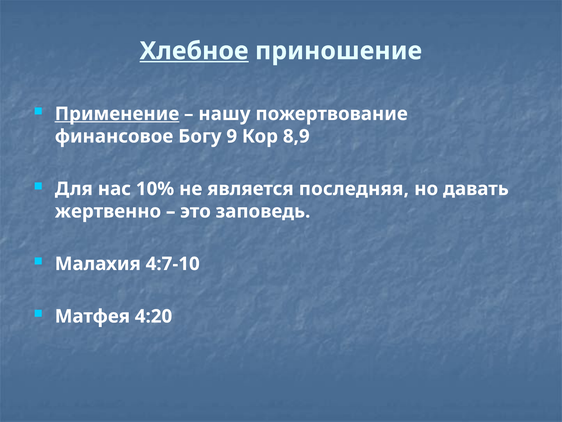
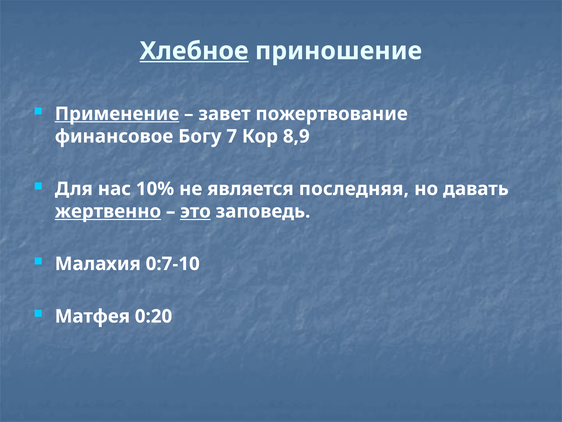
нашу: нашу -> завет (224, 114)
9: 9 -> 7 (232, 136)
жертвенно underline: none -> present (108, 211)
это underline: none -> present (195, 211)
4:7-10: 4:7-10 -> 0:7-10 (173, 264)
4:20: 4:20 -> 0:20 (154, 316)
